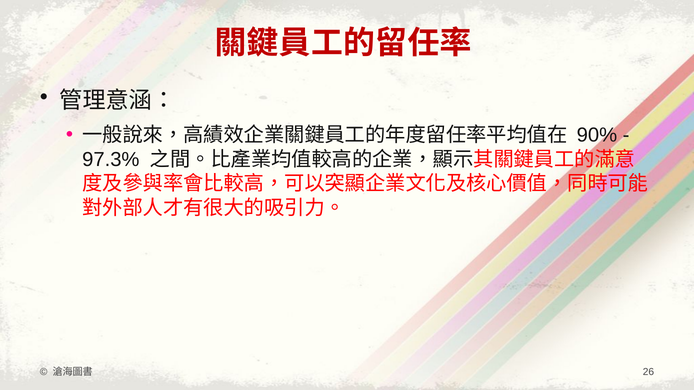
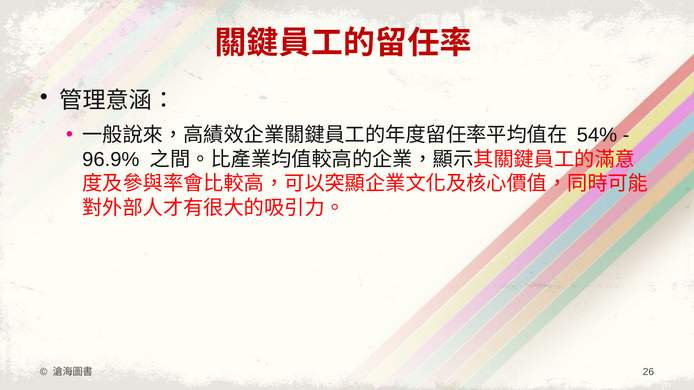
90%: 90% -> 54% (597, 135)
97.3%: 97.3% -> 96.9% (111, 160)
